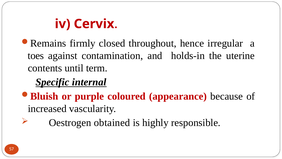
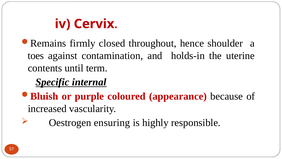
irregular: irregular -> shoulder (225, 43)
obtained: obtained -> ensuring (112, 122)
